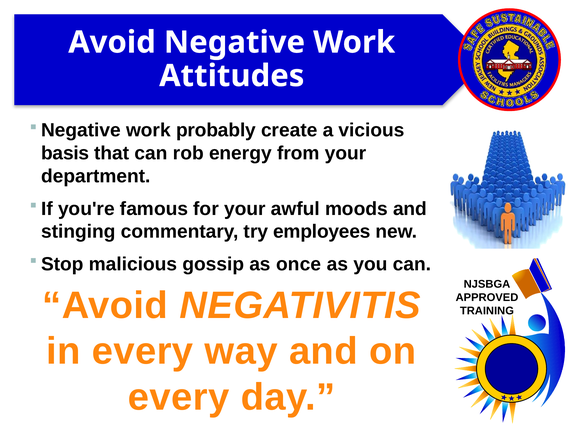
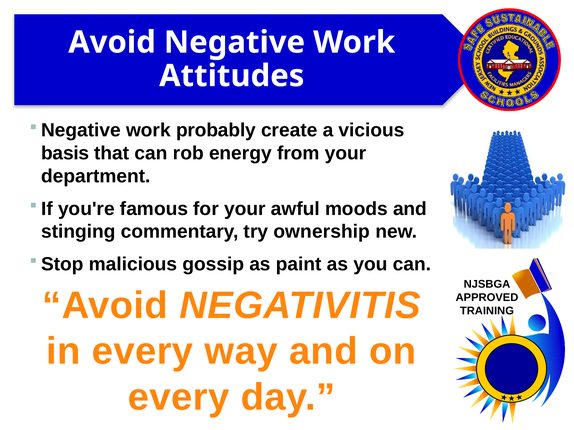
employees: employees -> ownership (322, 232)
once: once -> paint (299, 264)
